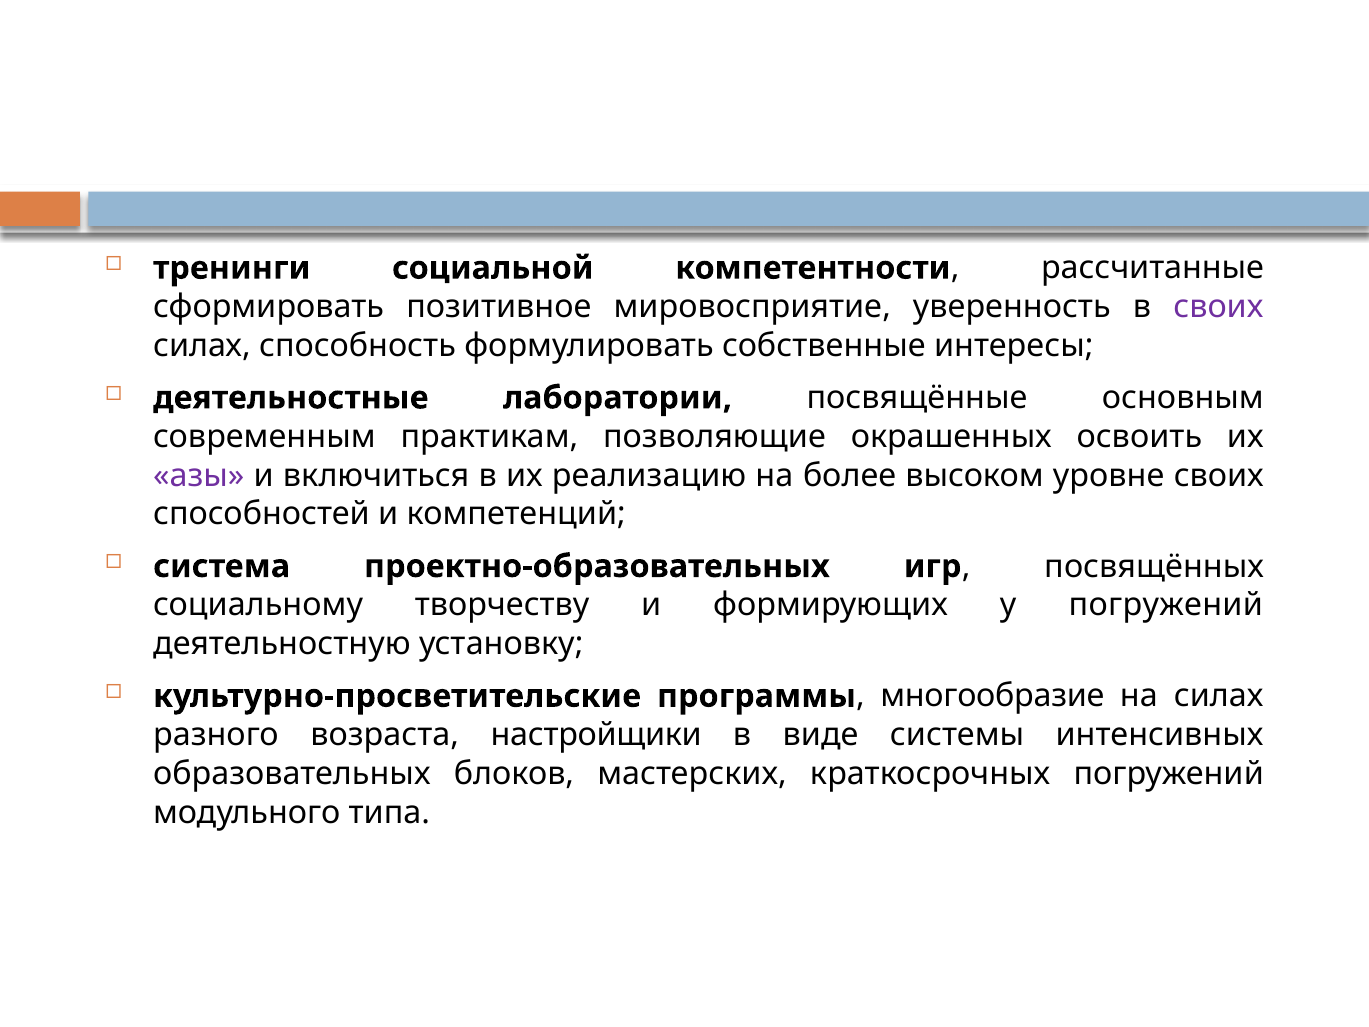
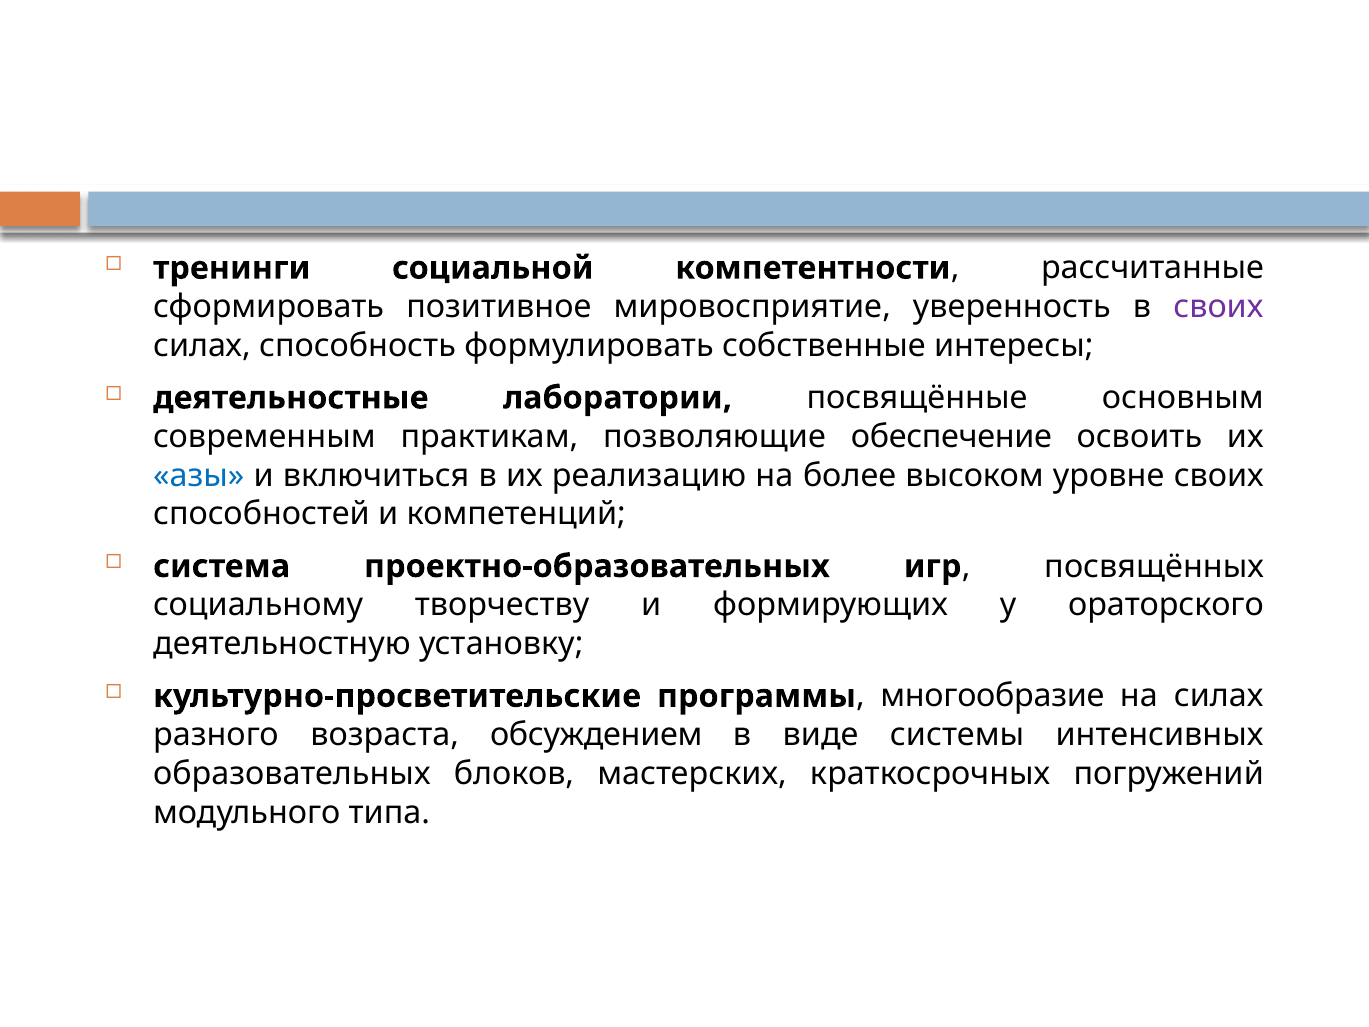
окрашенных: окрашенных -> обеспечение (951, 437)
азы colour: purple -> blue (199, 475)
у погружений: погружений -> ораторского (1166, 605)
настройщики: настройщики -> обсуждением (596, 735)
